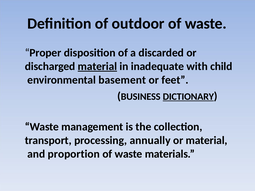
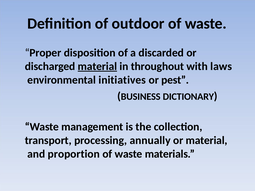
inadequate: inadequate -> throughout (157, 66)
child: child -> laws (221, 66)
basement: basement -> initiatives (122, 80)
feet: feet -> pest (175, 80)
DICTIONARY underline: present -> none (188, 97)
